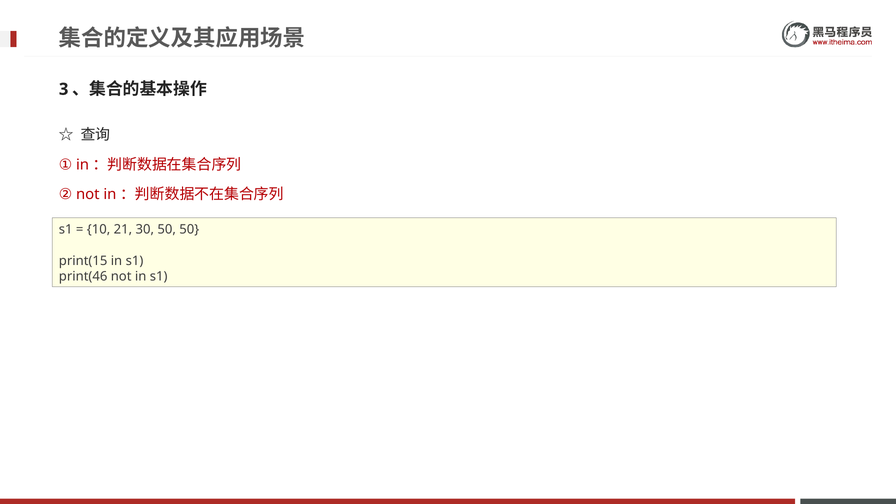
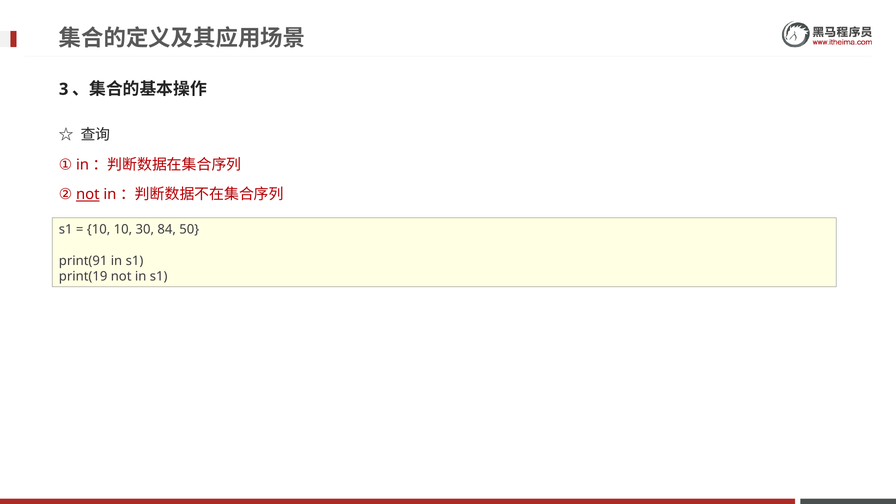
not underline: none -> present (88, 194)
10 21: 21 -> 10 (123, 229)
30 50: 50 -> 84 (167, 229)
print(15: print(15 -> print(91 (83, 261)
print(46: print(46 -> print(19 (83, 277)
